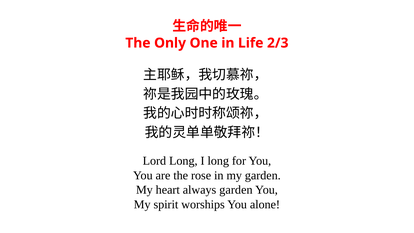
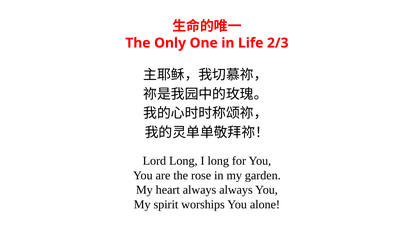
always garden: garden -> always (236, 190)
